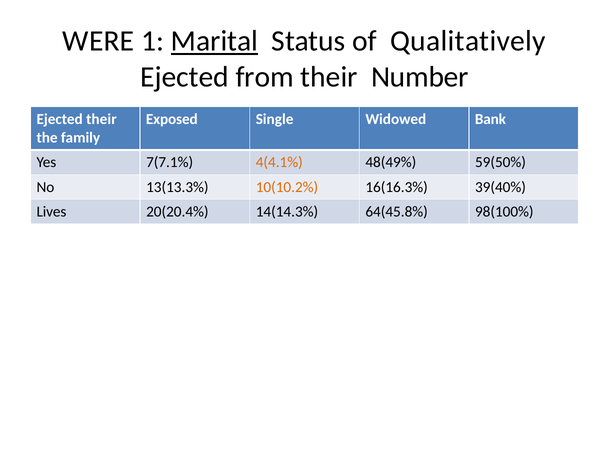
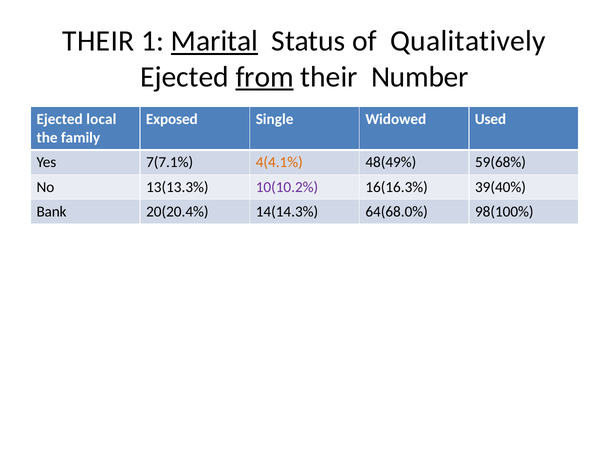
WERE: WERE -> THEIR (98, 41)
from underline: none -> present (265, 77)
Ejected their: their -> local (101, 119)
Bank: Bank -> Used (490, 119)
59(50%: 59(50% -> 59(68% (500, 162)
10(10.2% colour: orange -> purple (287, 187)
Lives: Lives -> Bank (52, 212)
64(45.8%: 64(45.8% -> 64(68.0% (397, 212)
